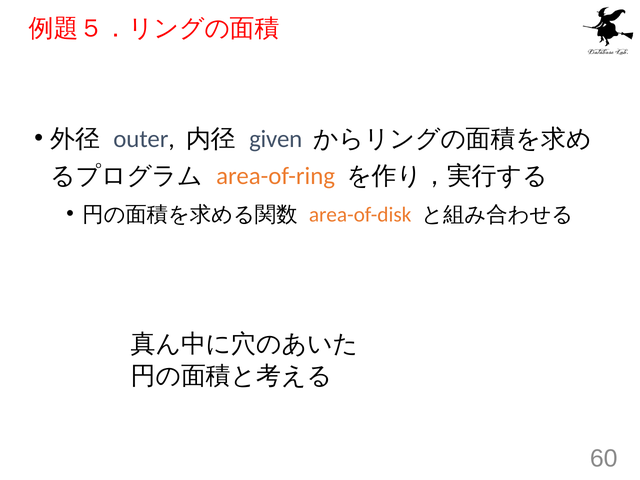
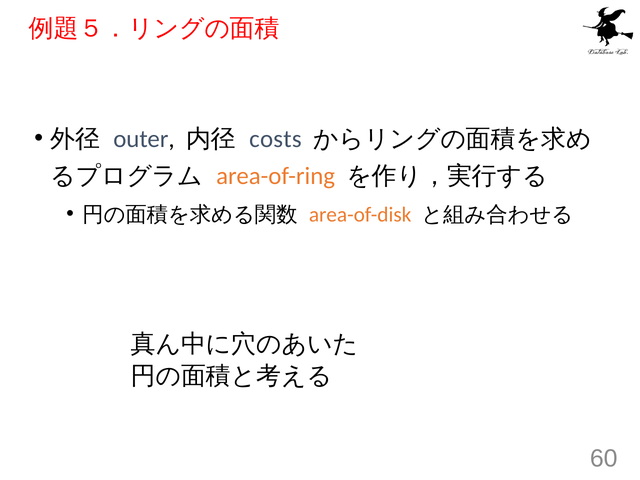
given: given -> costs (275, 139)
